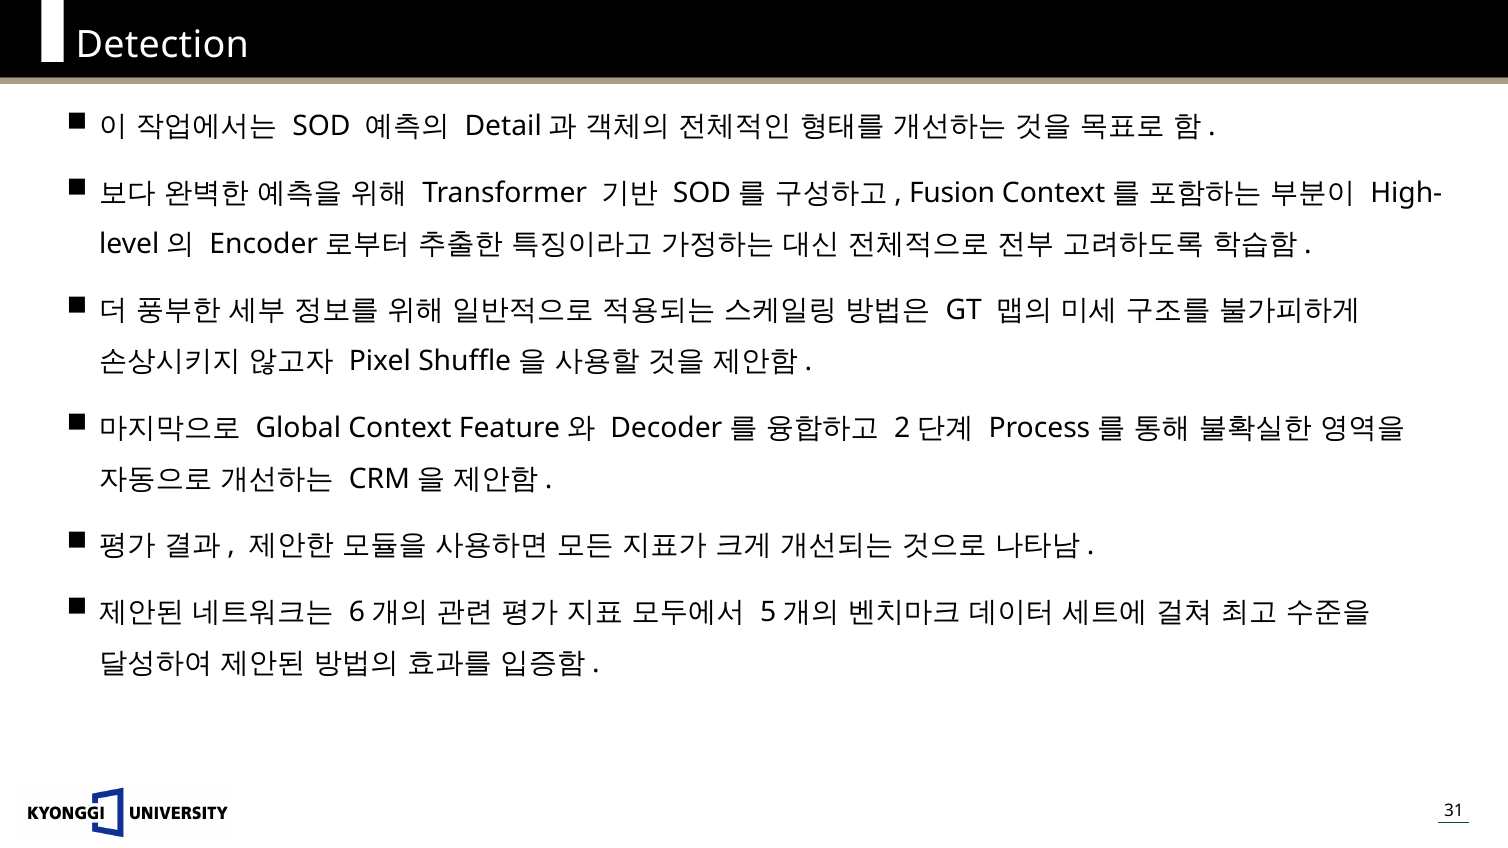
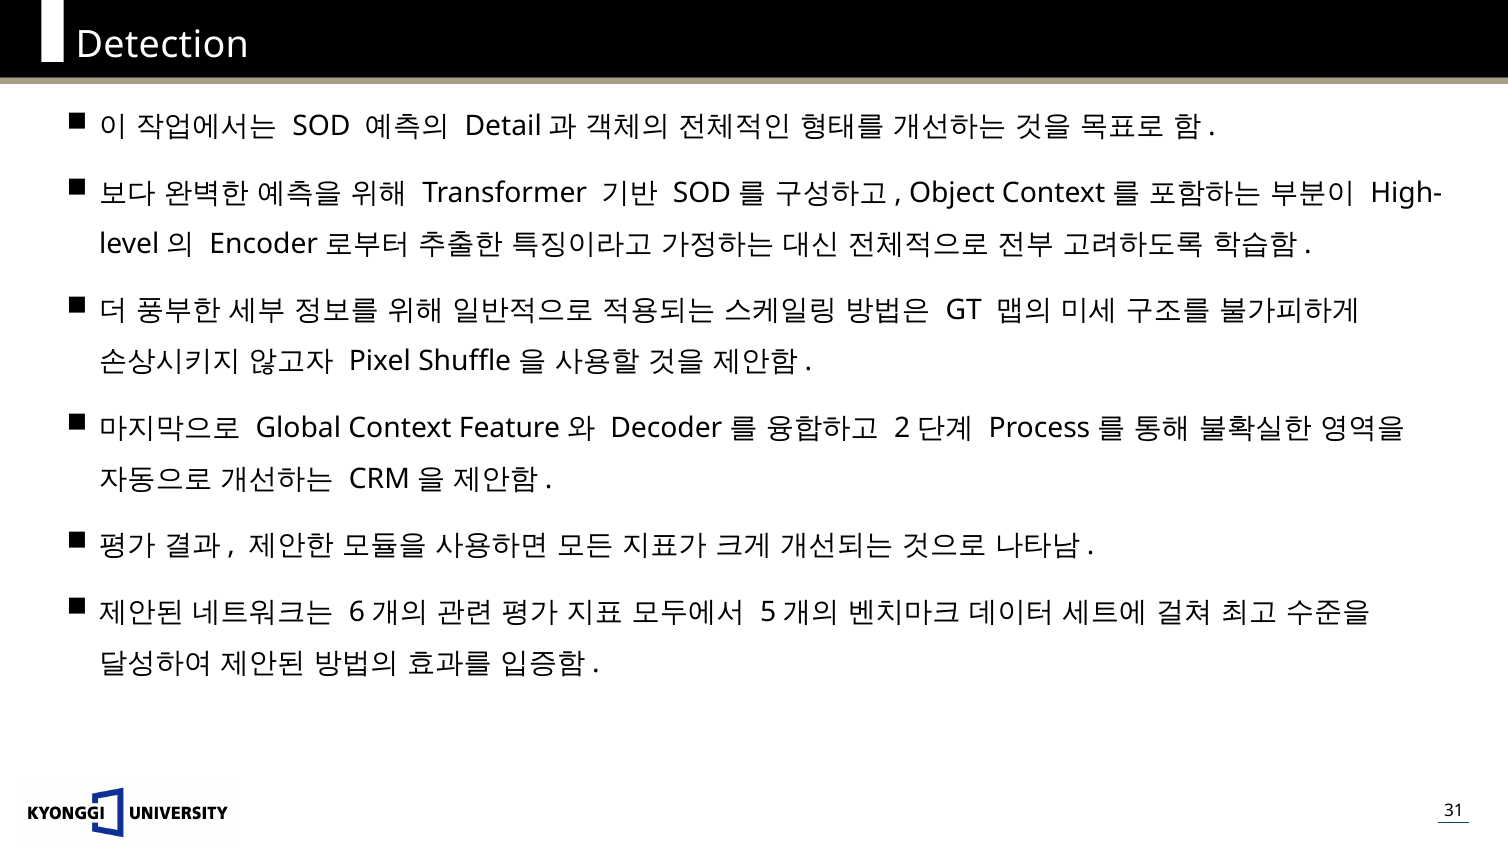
Fusion: Fusion -> Object (952, 193)
